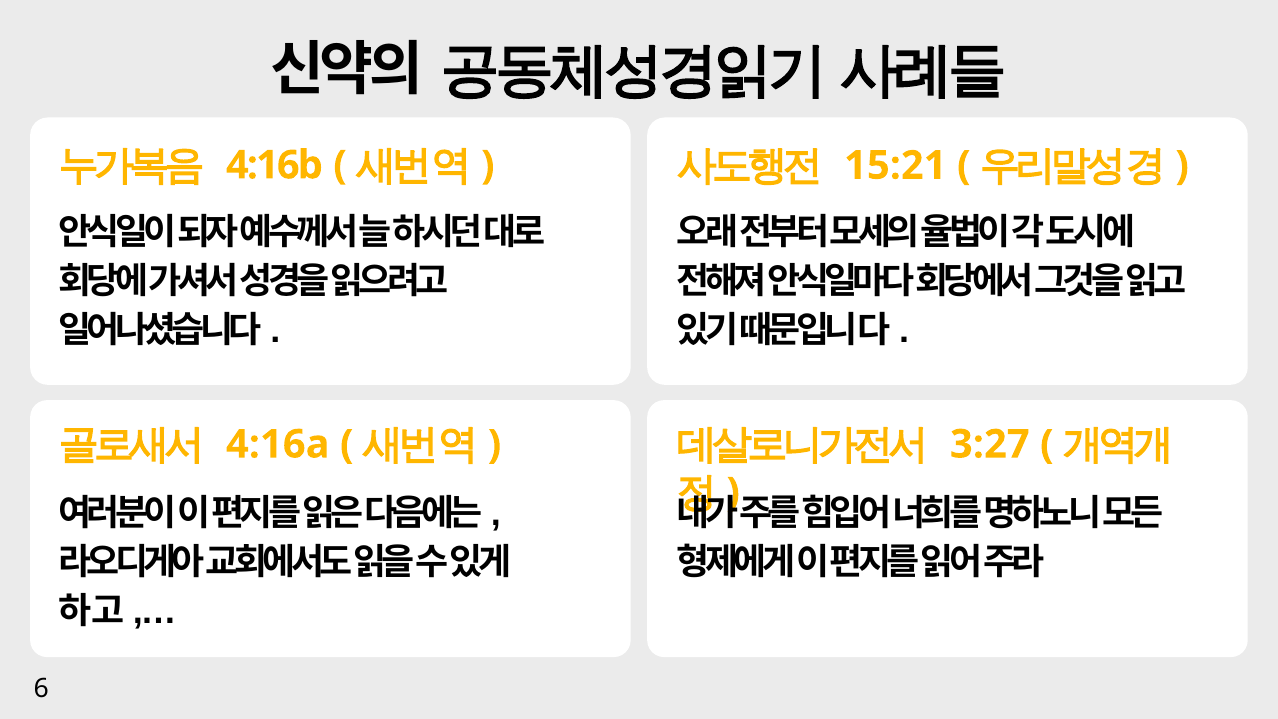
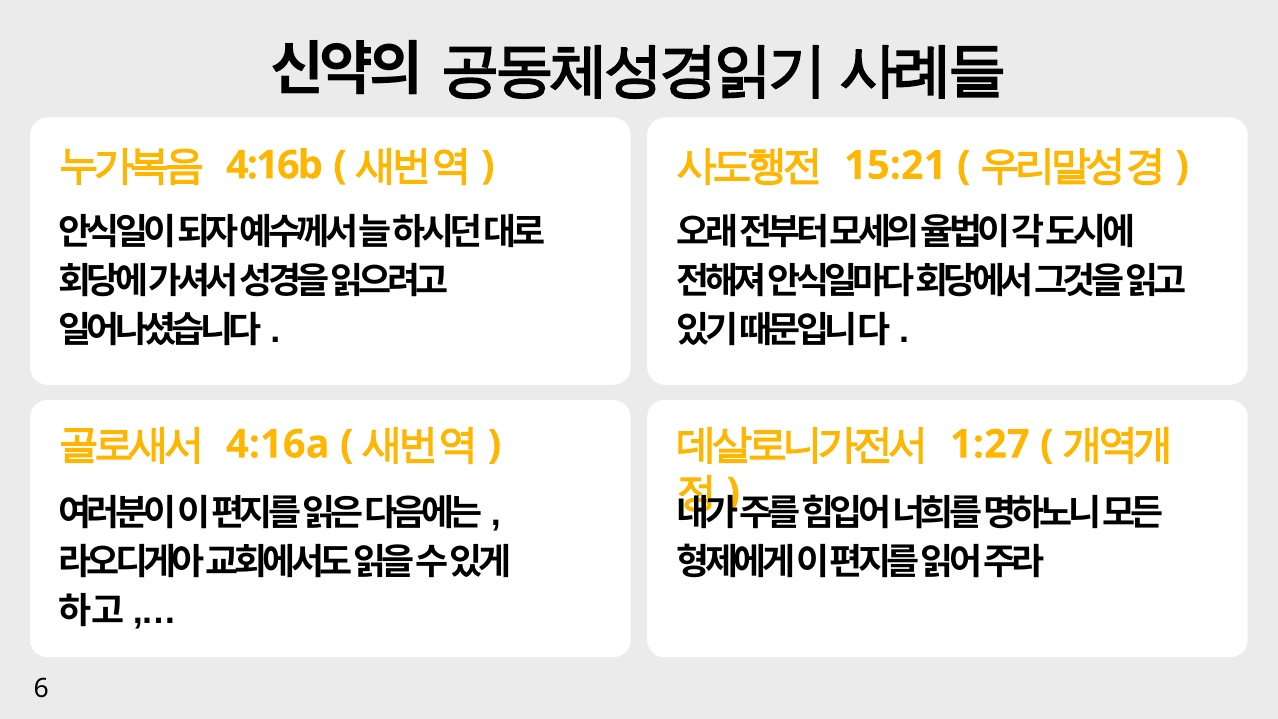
3:27: 3:27 -> 1:27 (990, 444)
